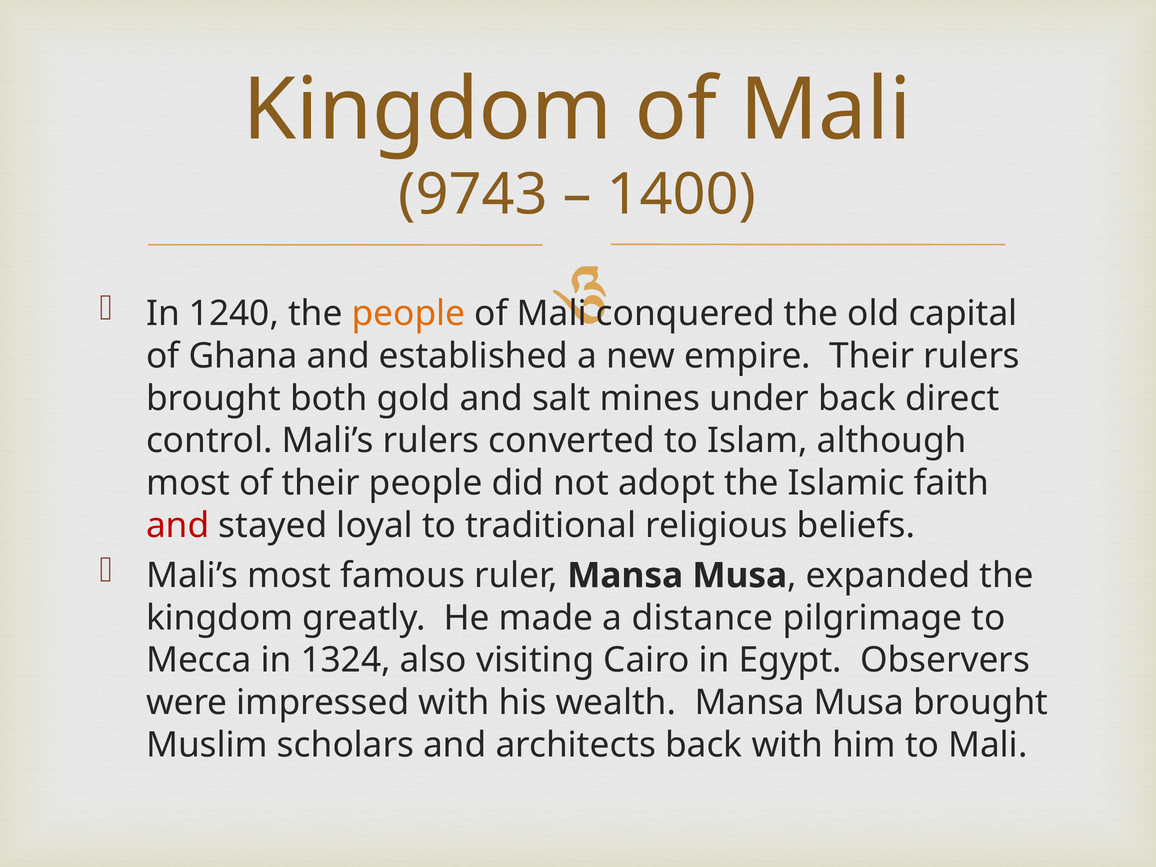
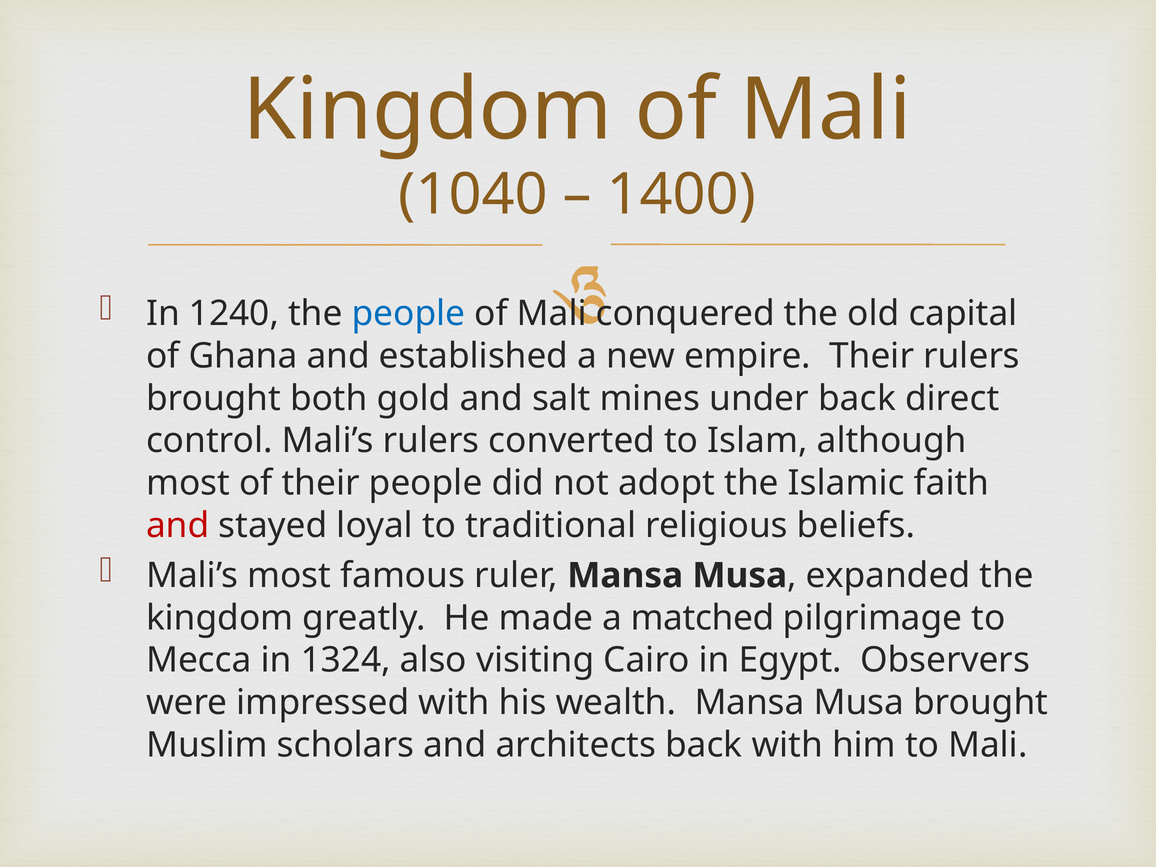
9743: 9743 -> 1040 (473, 195)
people colour: orange -> blue (408, 314)
distance: distance -> matched (703, 618)
